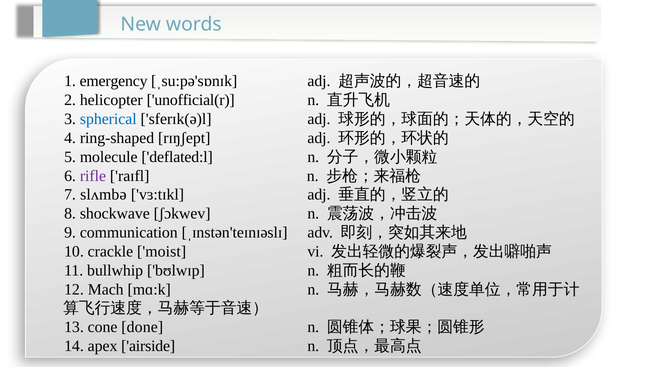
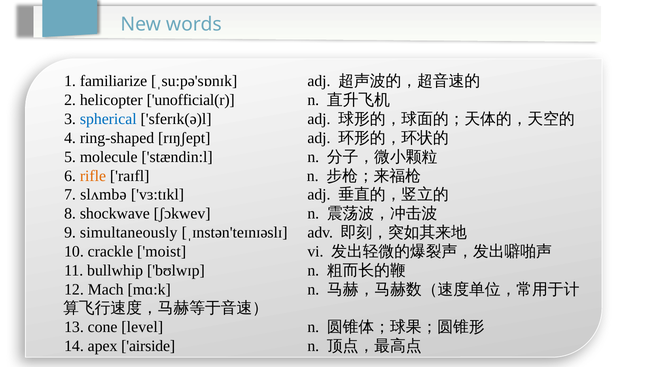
emergency: emergency -> familiarize (114, 81)
deflated:l: deflated:l -> stændin:l (177, 157)
rifle colour: purple -> orange (93, 176)
communication: communication -> simultaneously (129, 233)
done: done -> level (142, 328)
